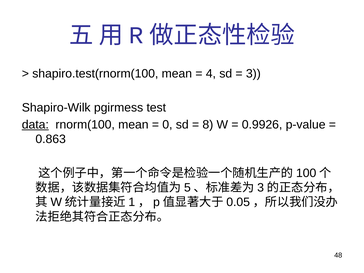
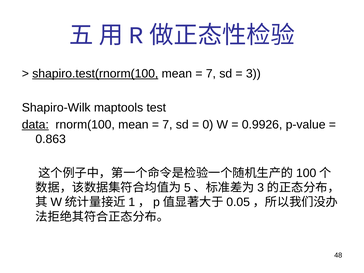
shapiro.test(rnorm(100 underline: none -> present (95, 74)
4: 4 -> 7 (211, 74)
pgirmess: pgirmess -> maptools (119, 108)
0: 0 -> 7 (167, 125)
8: 8 -> 0 (208, 125)
